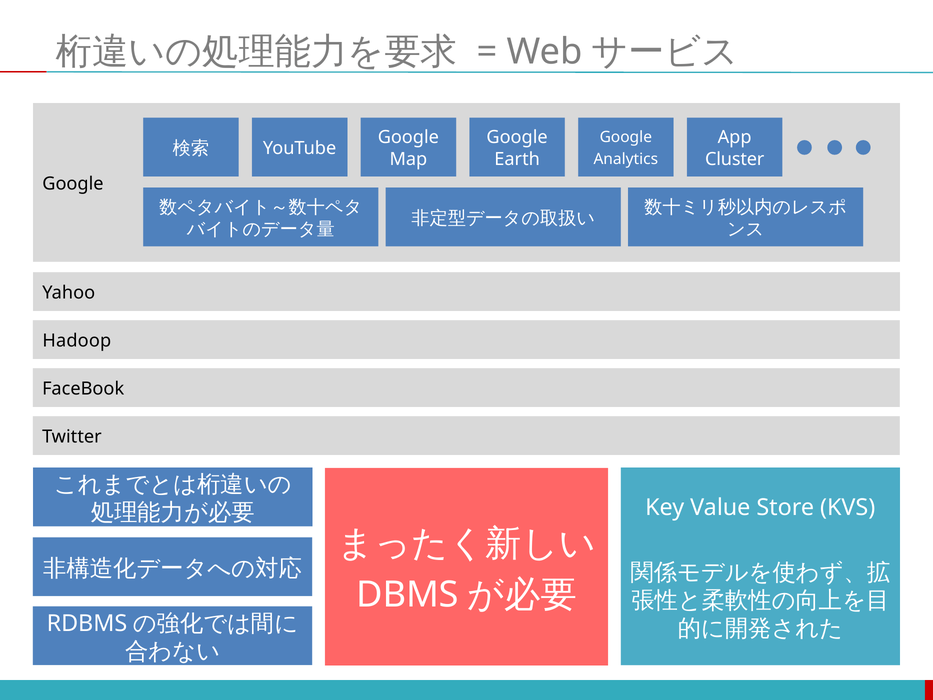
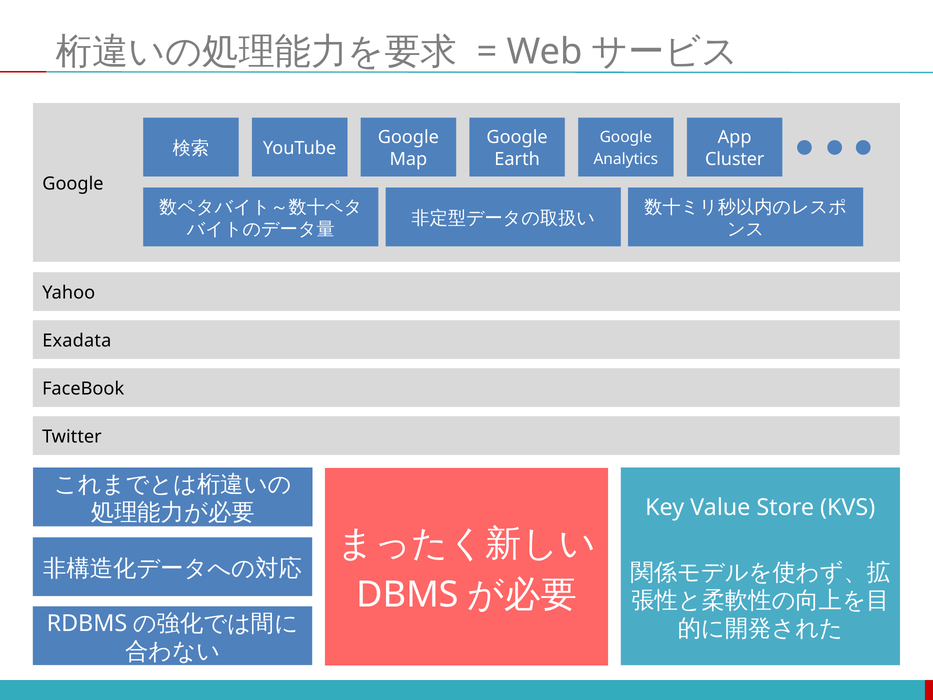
Hadoop: Hadoop -> Exadata (77, 341)
